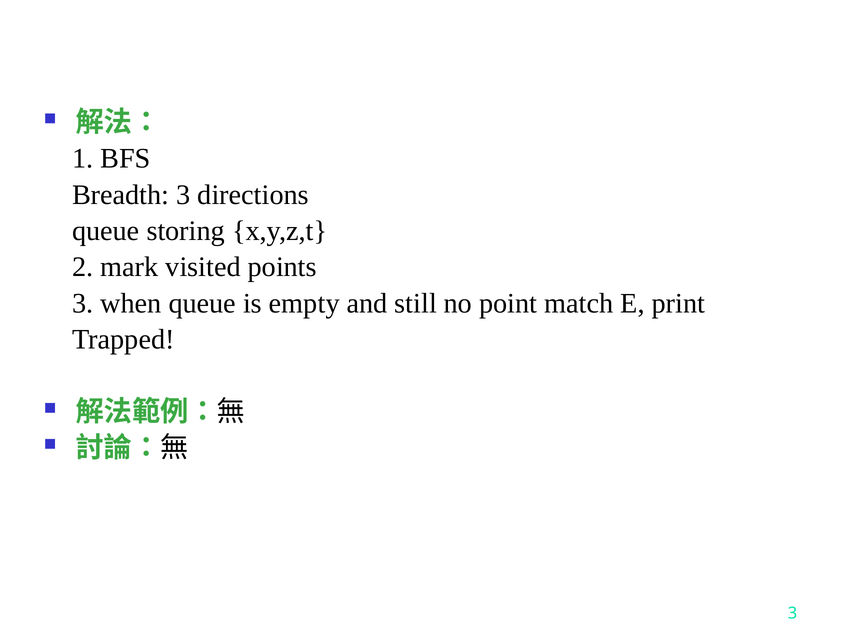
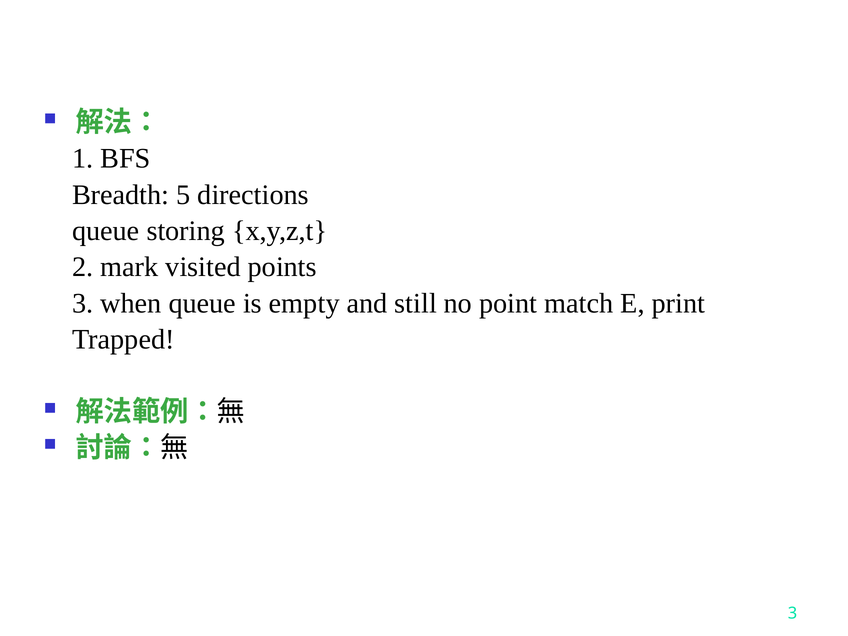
Breadth 3: 3 -> 5 (183, 195)
